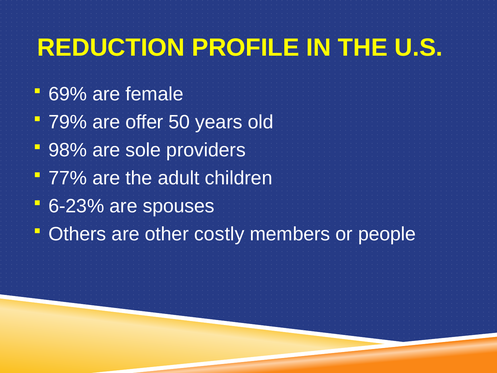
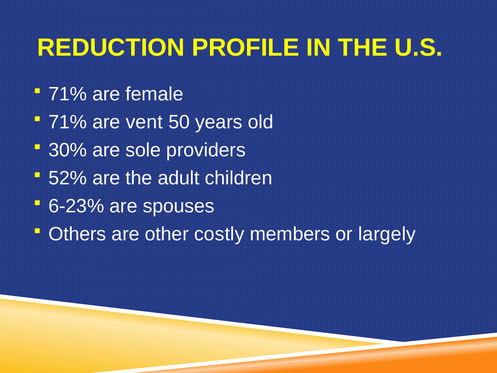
69%: 69% -> 71% (68, 94)
79%: 79% -> 71% (68, 122)
offer: offer -> vent (144, 122)
98%: 98% -> 30% (68, 150)
77%: 77% -> 52% (68, 178)
people: people -> largely (387, 234)
